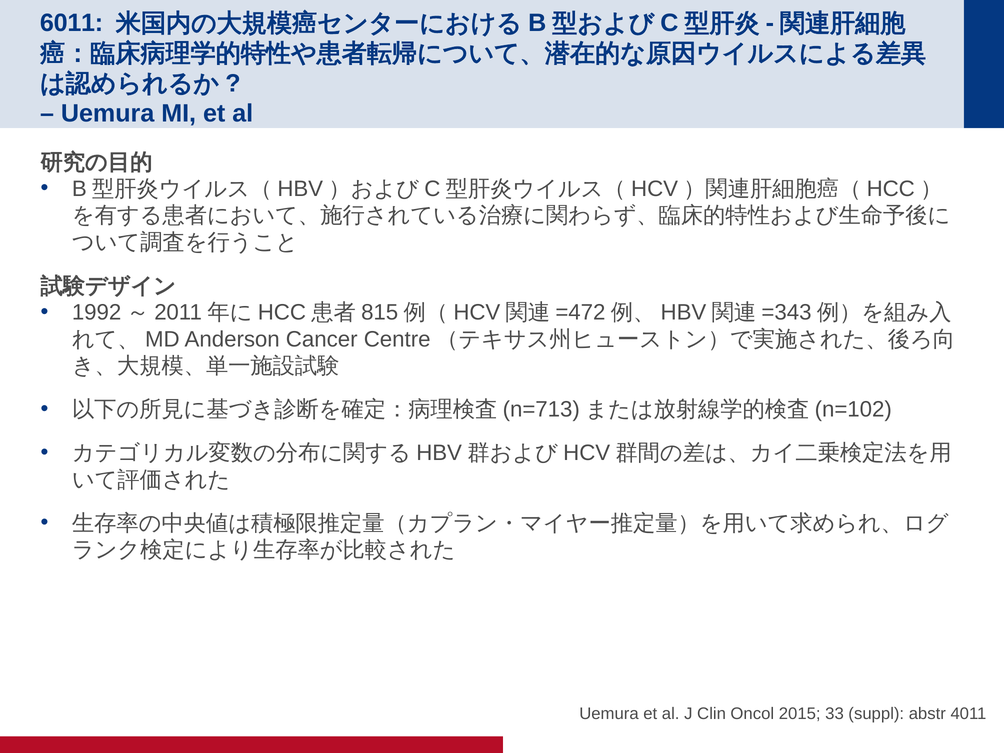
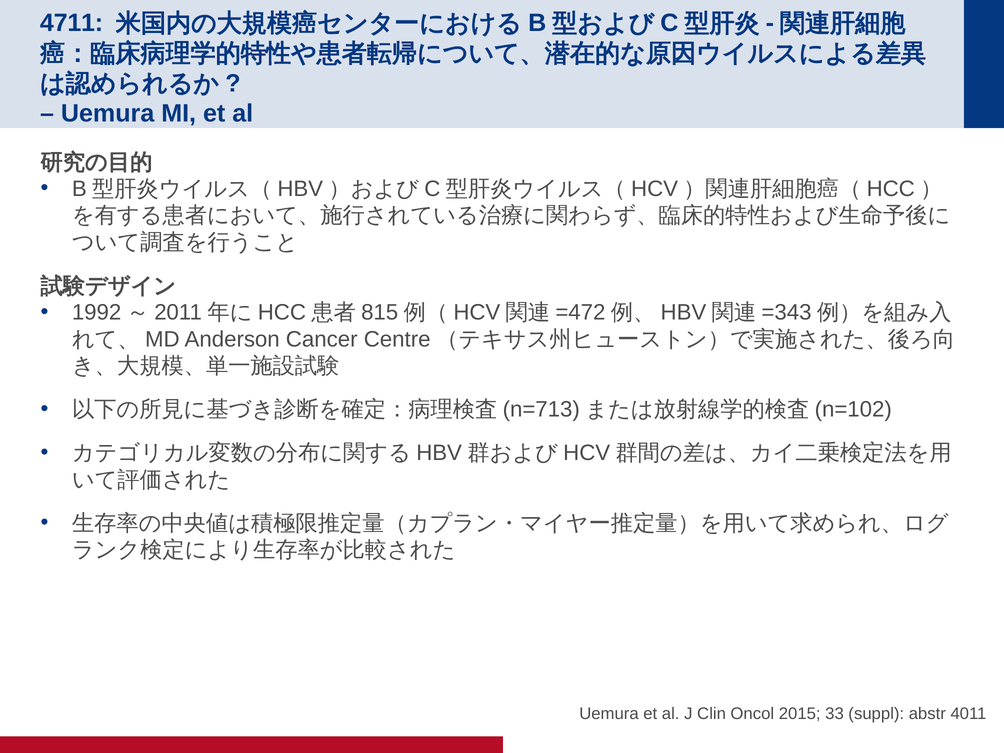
6011: 6011 -> 4711 (72, 23)
